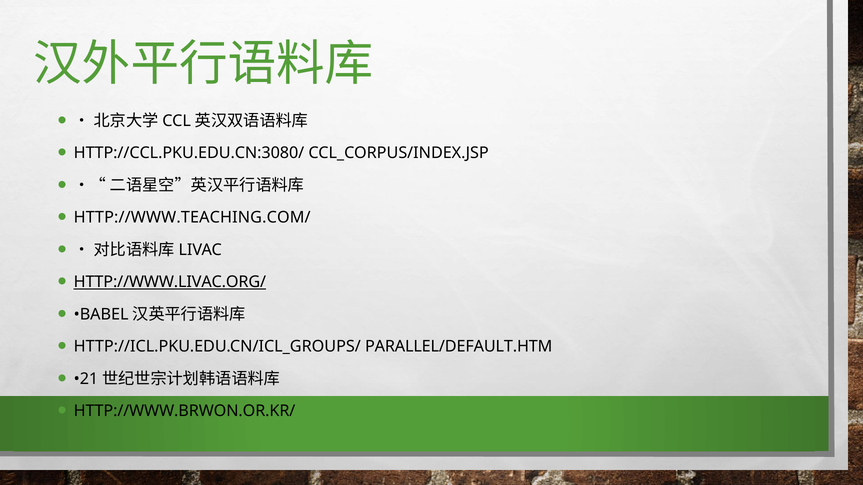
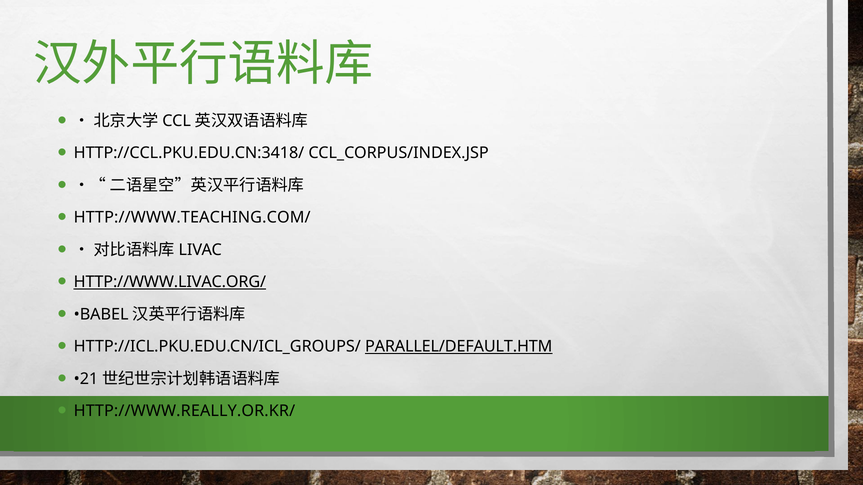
HTTP://CCL.PKU.EDU.CN:3080/: HTTP://CCL.PKU.EDU.CN:3080/ -> HTTP://CCL.PKU.EDU.CN:3418/ (189, 153)
PARALLEL/DEFAULT.HTM underline: none -> present (459, 347)
HTTP://WWW.BRWON.OR.KR/: HTTP://WWW.BRWON.OR.KR/ -> HTTP://WWW.REALLY.OR.KR/ (184, 411)
